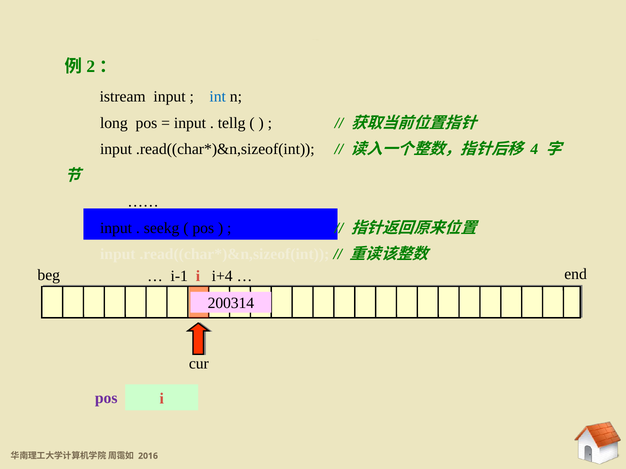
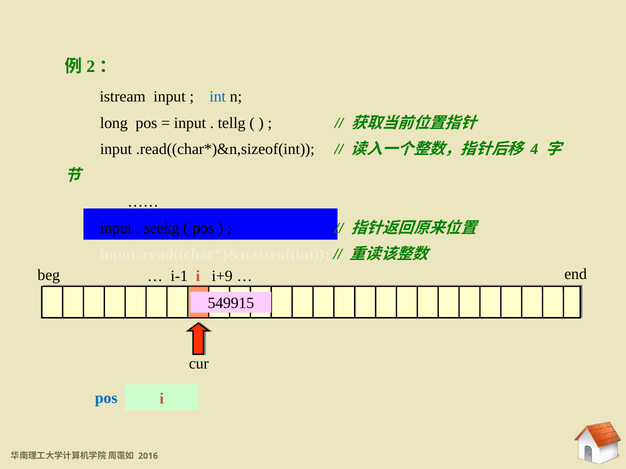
i+4: i+4 -> i+9 (222, 276)
200314: 200314 -> 549915 (231, 304)
pos colour: purple -> blue (106, 399)
